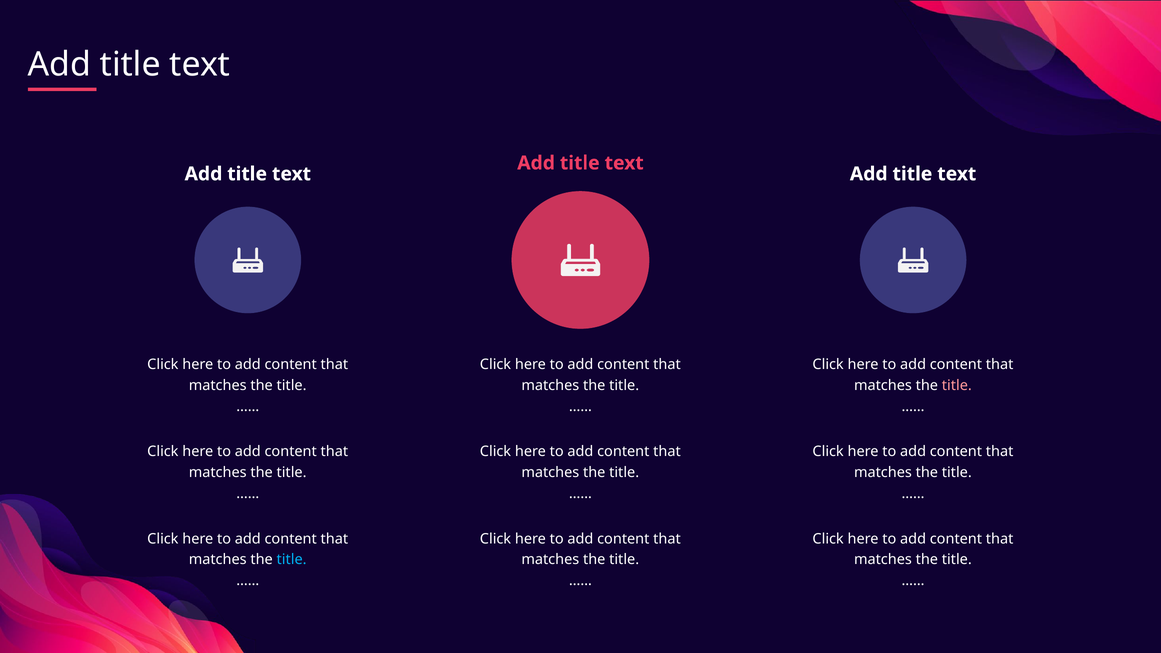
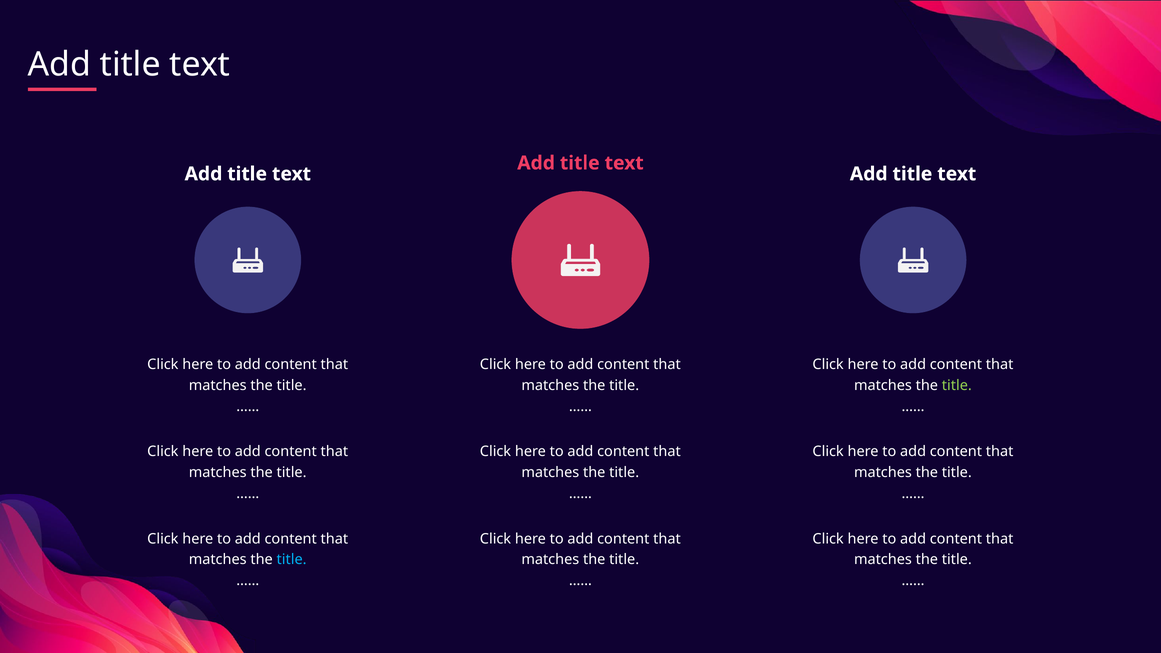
title colour: pink -> light green (957, 385)
